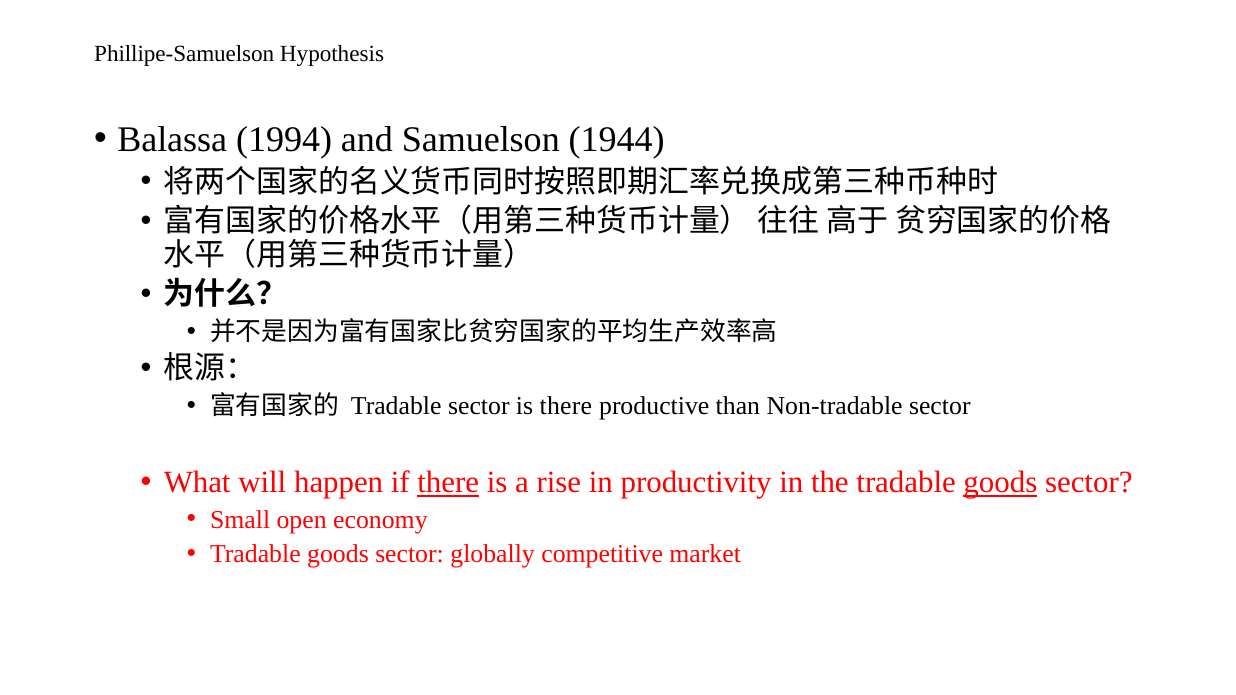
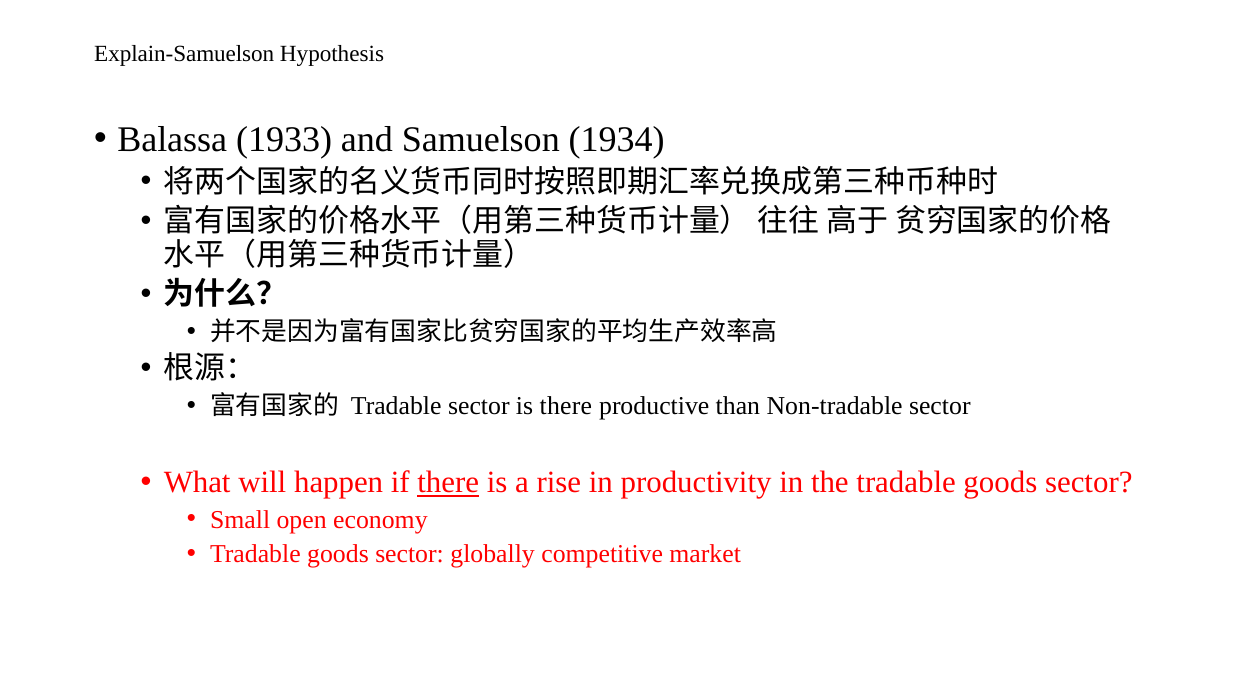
Phillipe-Samuelson: Phillipe-Samuelson -> Explain-Samuelson (184, 54)
1994: 1994 -> 1933 (284, 139)
1944: 1944 -> 1934 (617, 139)
goods underline: present -> none (1000, 483)
